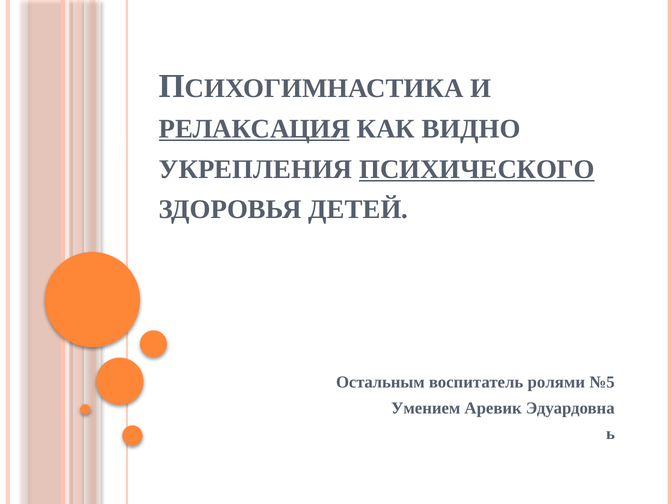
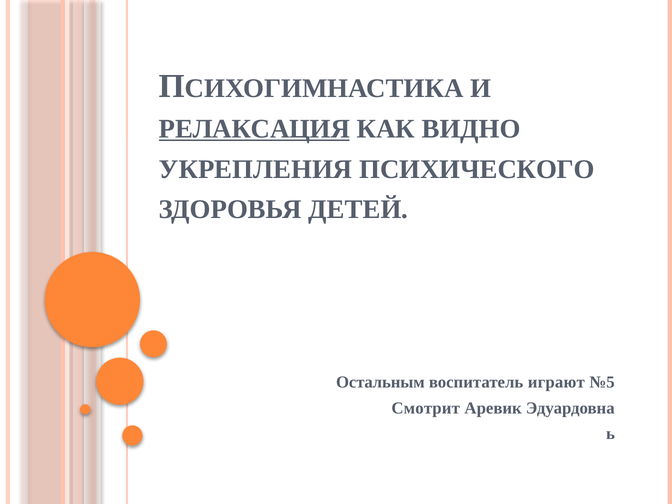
ПСИХИЧЕСКОГО underline: present -> none (477, 169)
ролями: ролями -> играют (556, 382)
Умением: Умением -> Смотрит (426, 408)
